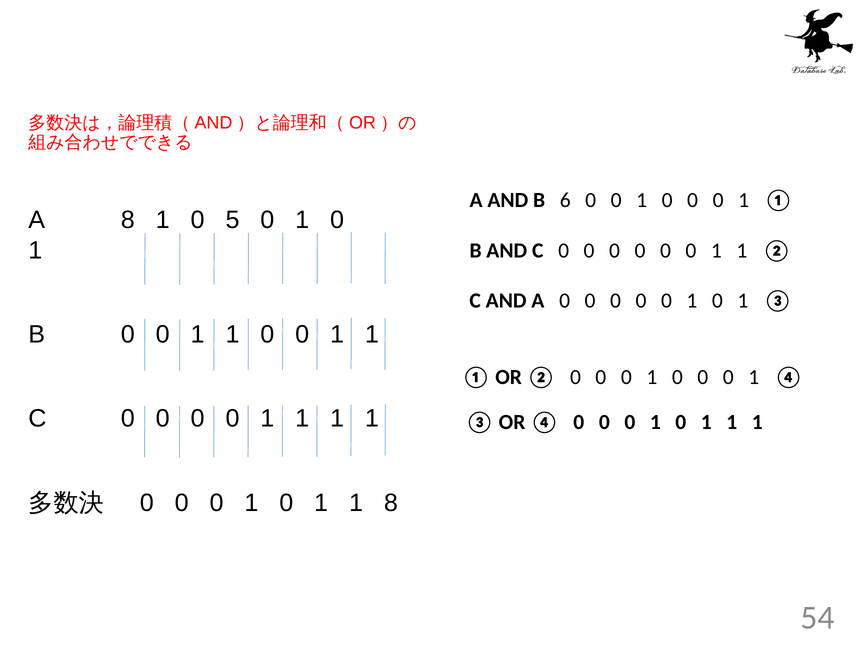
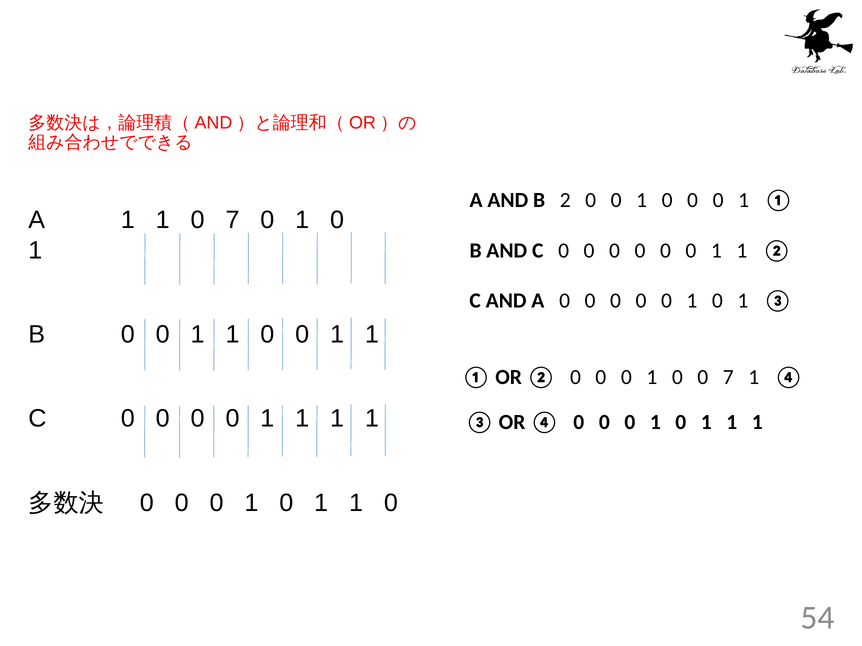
6: 6 -> 2 (565, 201)
A 8: 8 -> 1 (128, 220)
1 0 5: 5 -> 7 (233, 220)
0: 0 -> 7 (728, 377)
8: 8 -> 0 (391, 503)
